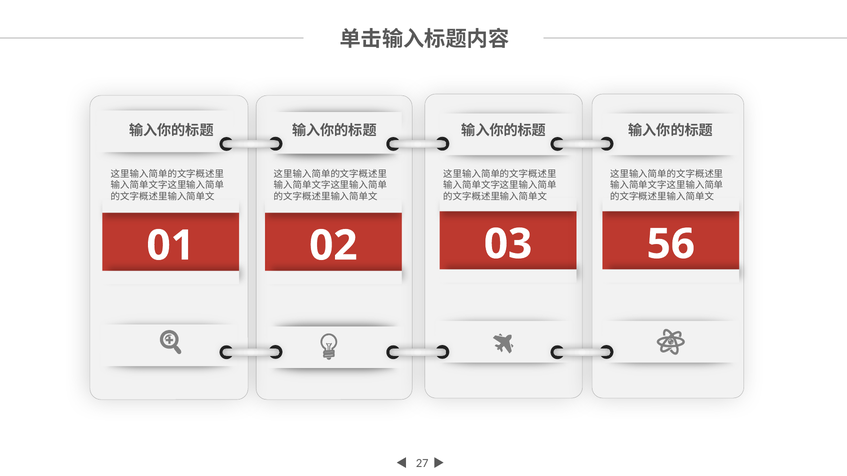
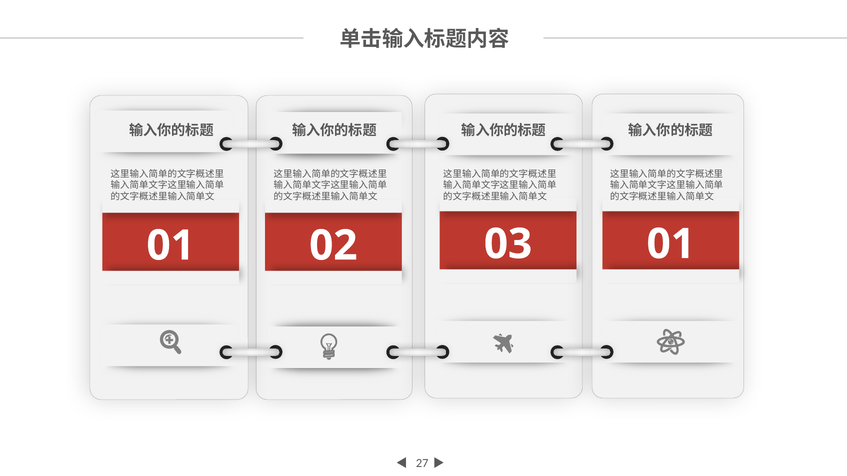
03 56: 56 -> 01 (671, 244)
